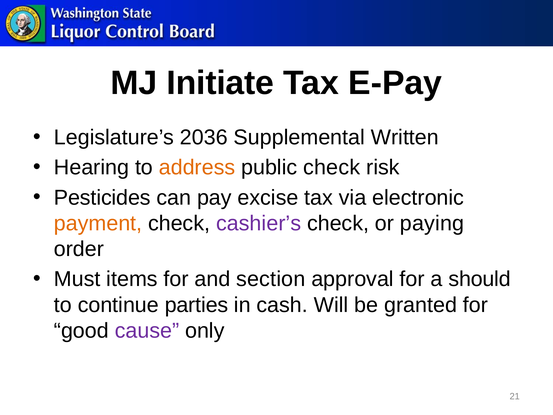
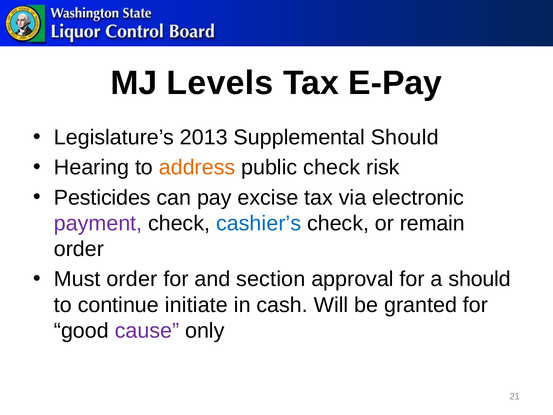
Initiate: Initiate -> Levels (220, 83)
2036: 2036 -> 2013 (204, 137)
Supplemental Written: Written -> Should (405, 137)
payment colour: orange -> purple (98, 223)
cashier’s colour: purple -> blue (259, 223)
paying: paying -> remain (432, 223)
Must items: items -> order (132, 279)
parties: parties -> initiate (196, 305)
